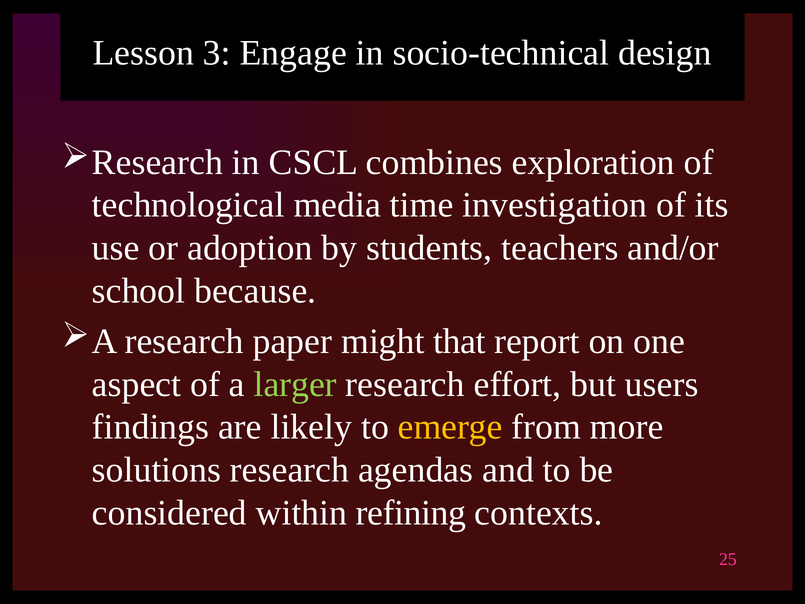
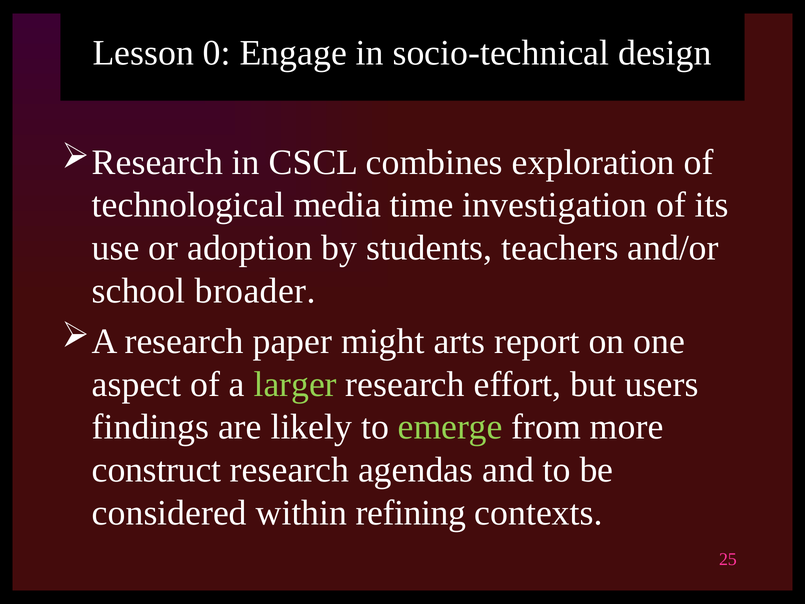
3: 3 -> 0 (217, 53)
because: because -> broader (255, 291)
that: that -> arts (459, 341)
emerge colour: yellow -> light green (450, 427)
solutions: solutions -> construct (157, 470)
